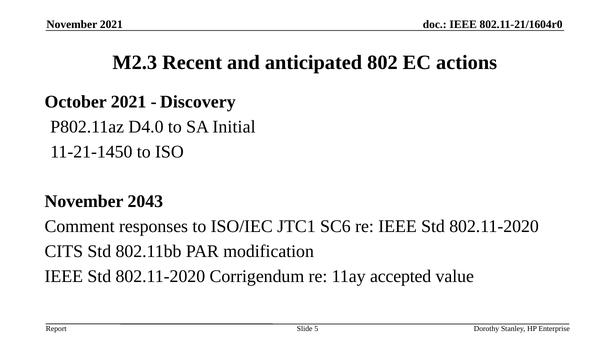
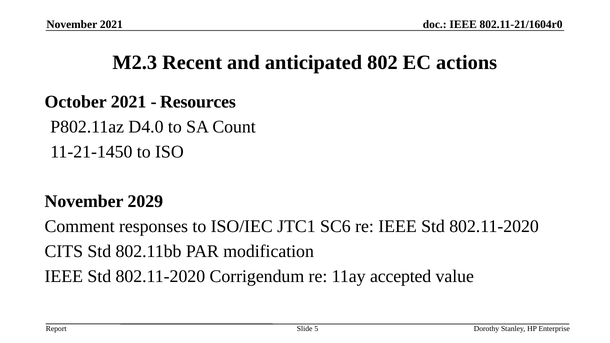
Discovery: Discovery -> Resources (198, 102)
Initial: Initial -> Count (234, 127)
2043: 2043 -> 2029 (145, 202)
